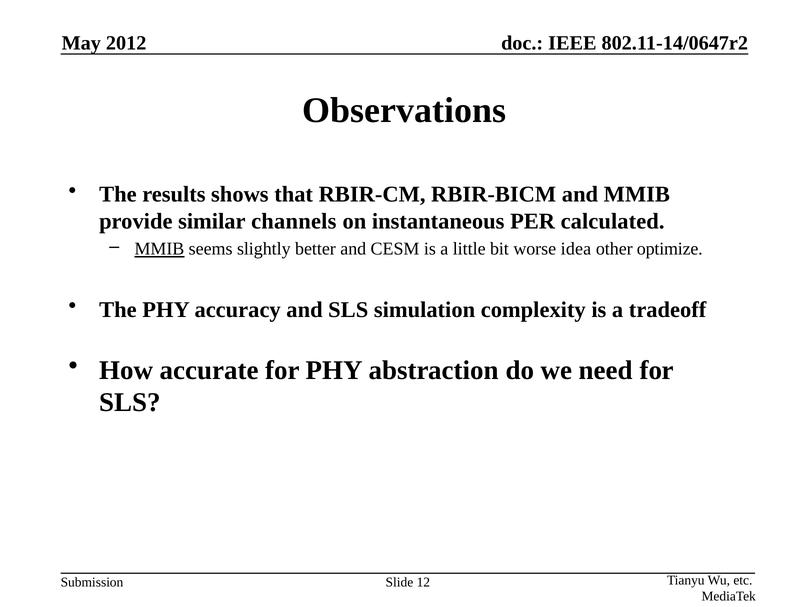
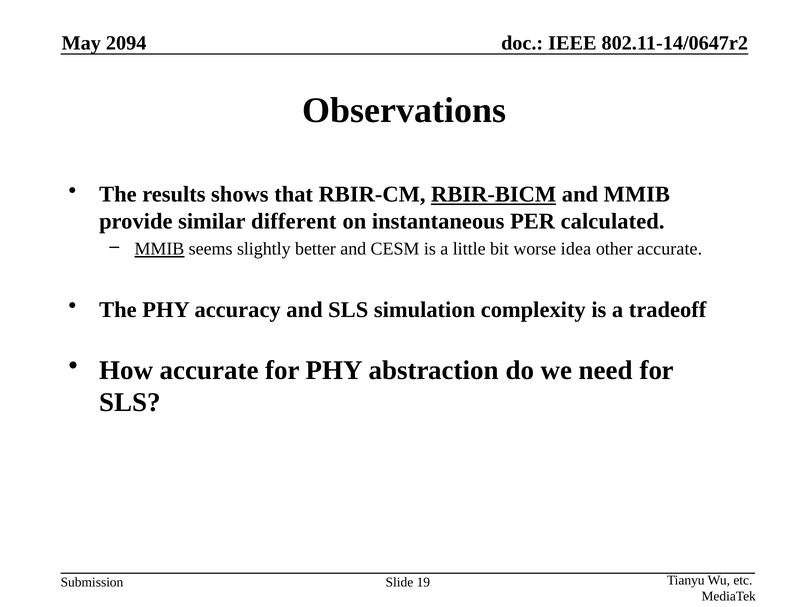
2012: 2012 -> 2094 (126, 43)
RBIR-BICM underline: none -> present (494, 194)
channels: channels -> different (294, 221)
other optimize: optimize -> accurate (670, 249)
12: 12 -> 19 (423, 582)
